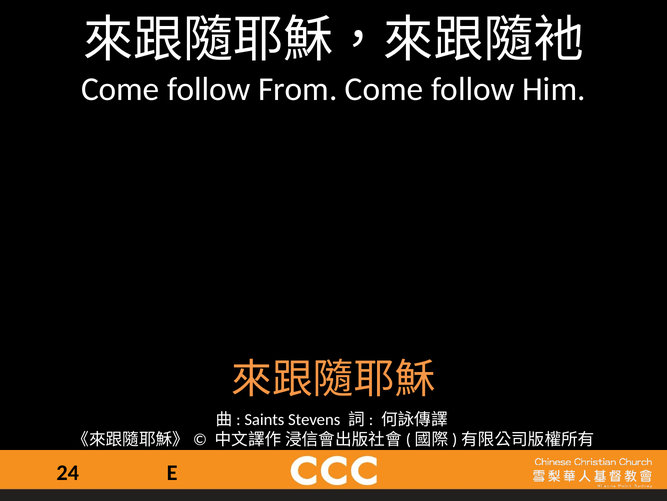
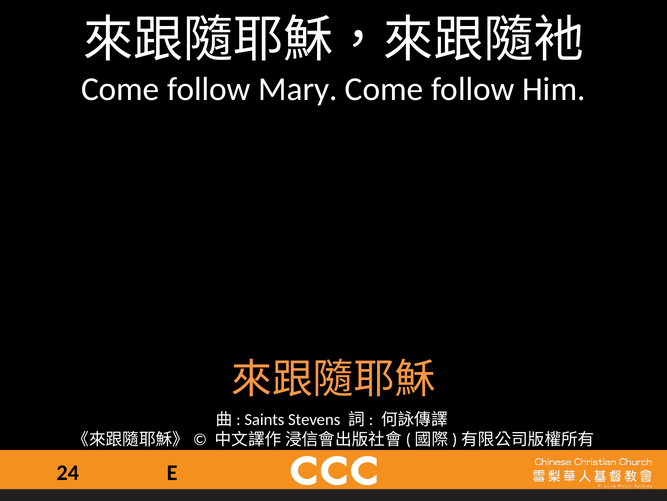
From: From -> Mary (298, 89)
